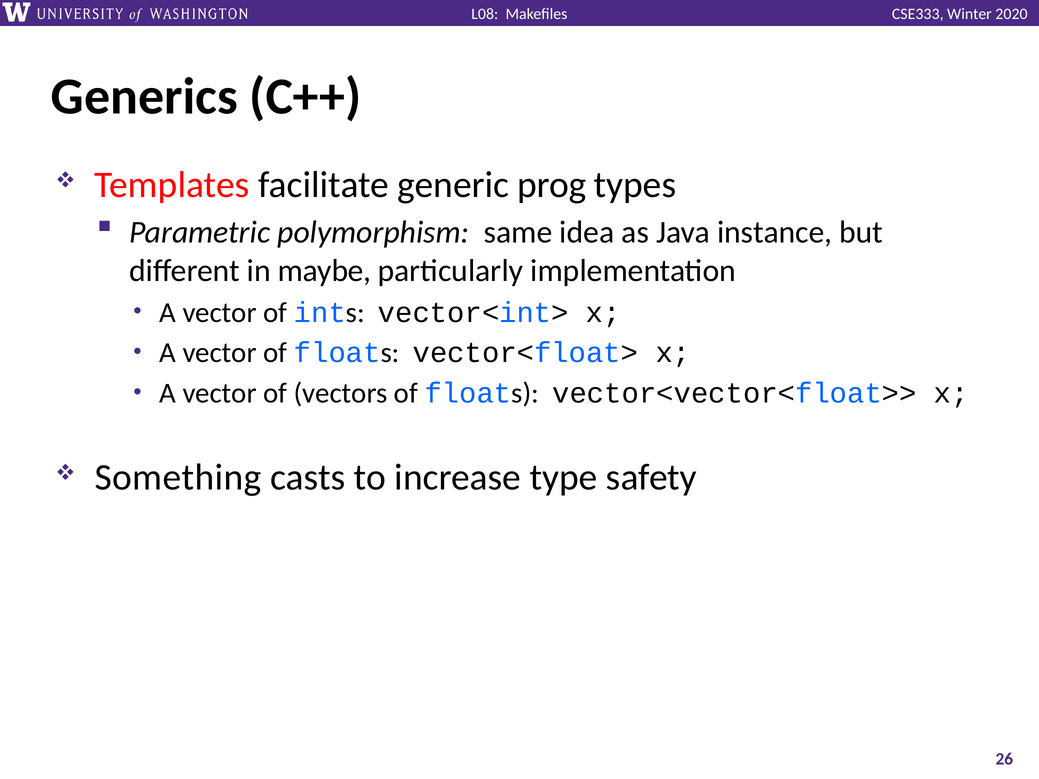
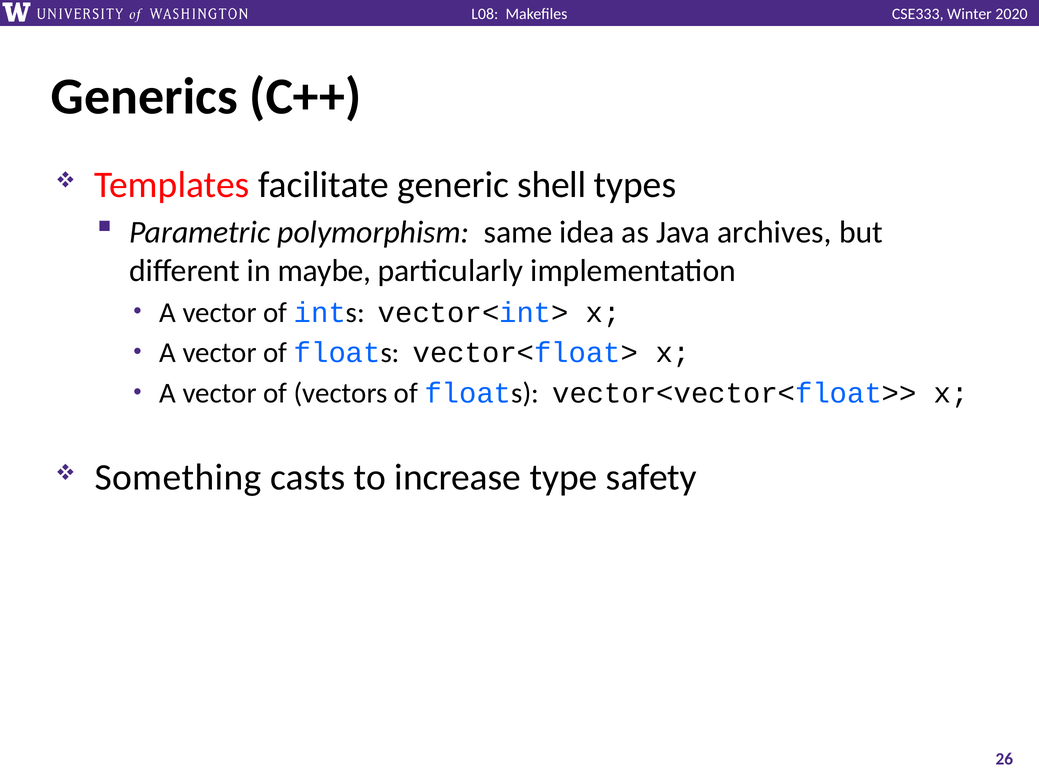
prog: prog -> shell (552, 185)
instance: instance -> archives (775, 233)
